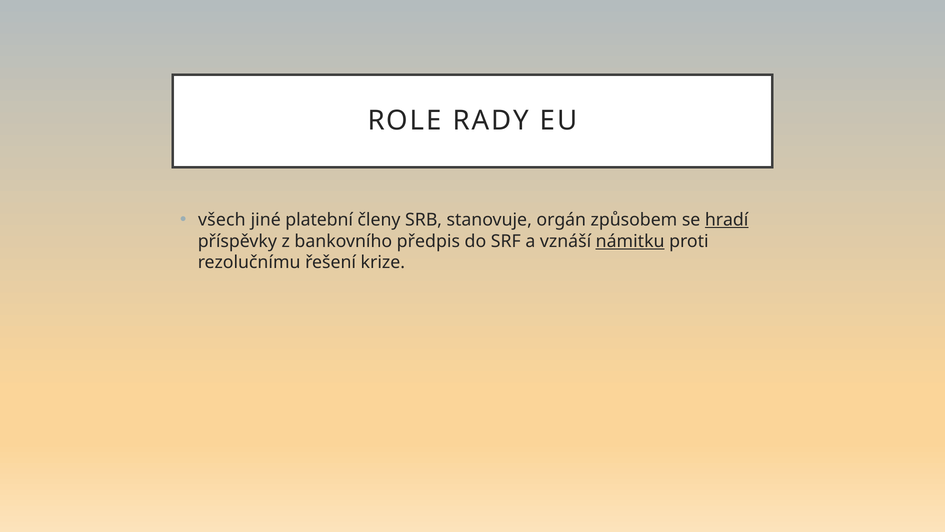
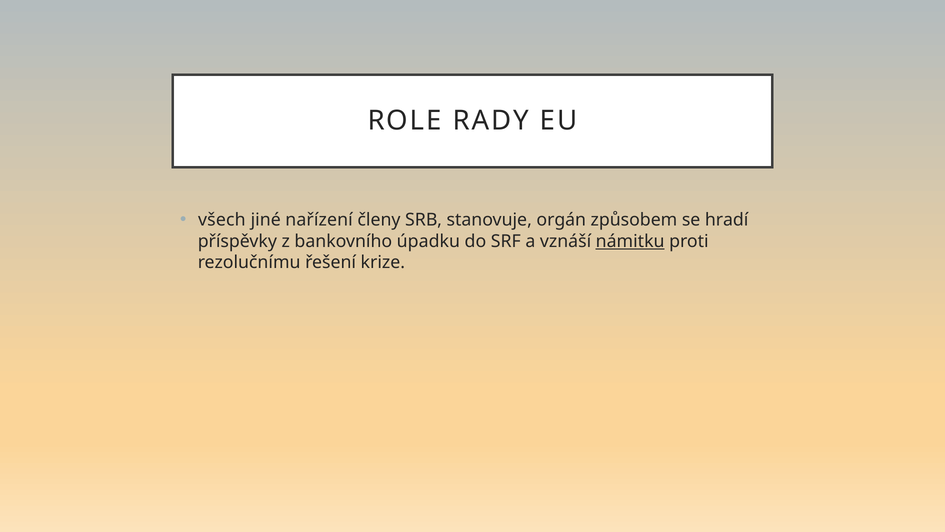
platební: platební -> nařízení (319, 220)
hradí underline: present -> none (727, 220)
předpis: předpis -> úpadku (428, 241)
